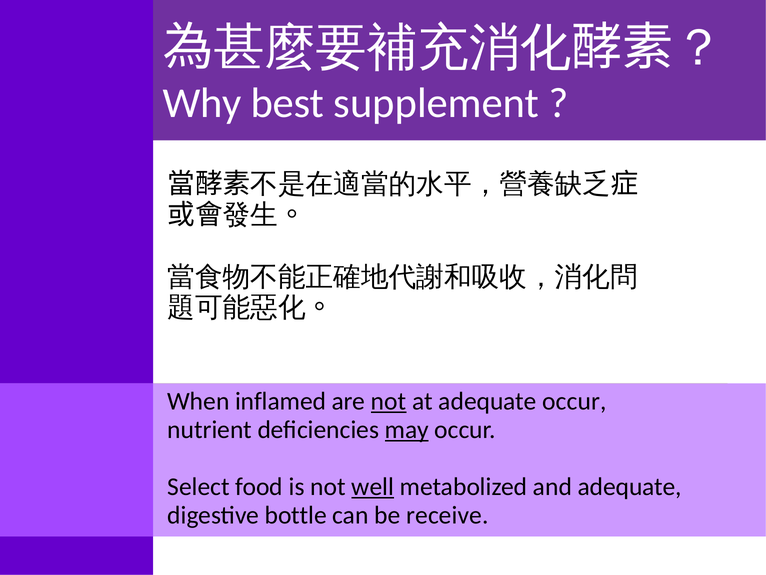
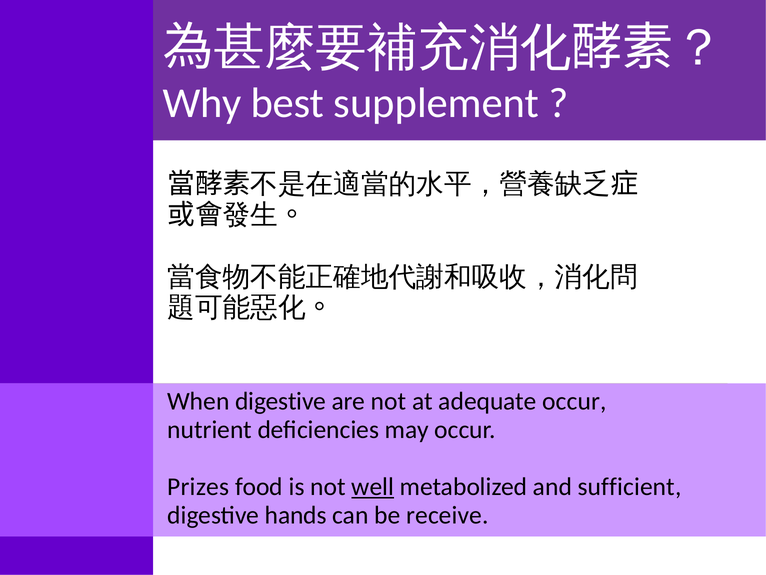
When inflamed: inflamed -> digestive (281, 401)
not underline: present -> none (389, 401)
may underline: present -> none (407, 430)
Select: Select -> Prizes (198, 487)
and adequate: adequate -> sufficient (630, 487)
bottle: bottle -> hands (296, 515)
